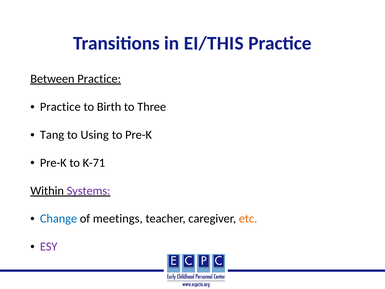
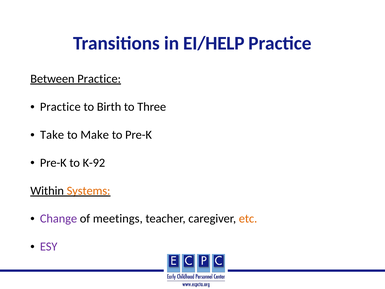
EI/THIS: EI/THIS -> EI/HELP (214, 43)
Tang: Tang -> Take (52, 135)
Using: Using -> Make (95, 135)
K-71: K-71 -> K-92 (94, 163)
Systems colour: purple -> orange (89, 191)
Change colour: blue -> purple (59, 219)
